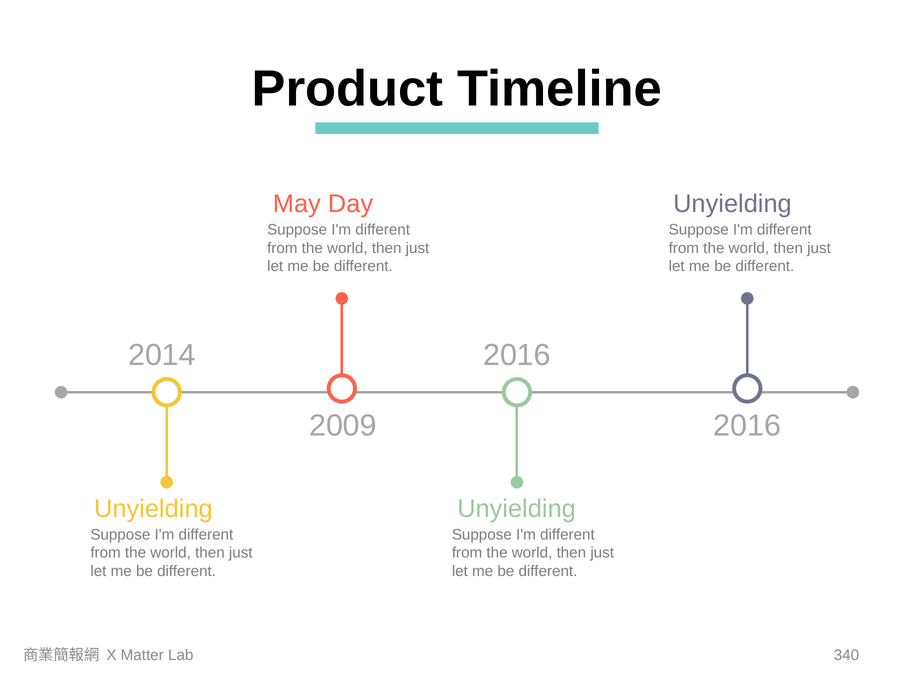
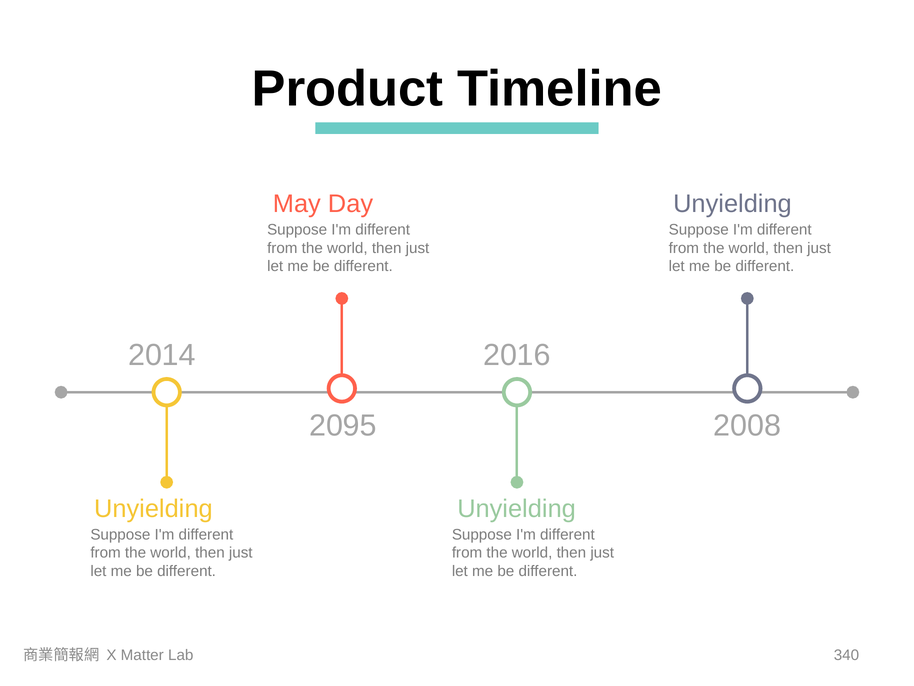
2009: 2009 -> 2095 (343, 425)
2016: 2016 -> 2008 (747, 425)
